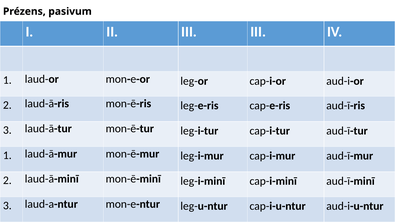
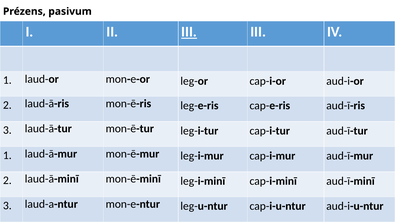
III underline: none -> present (189, 32)
